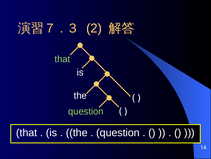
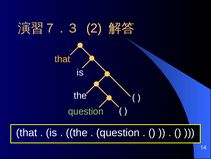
that colour: light green -> yellow (62, 59)
